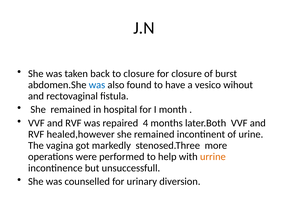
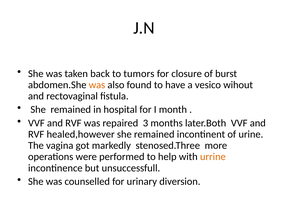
to closure: closure -> tumors (139, 74)
was colour: blue -> orange (97, 85)
4: 4 -> 3 (146, 123)
